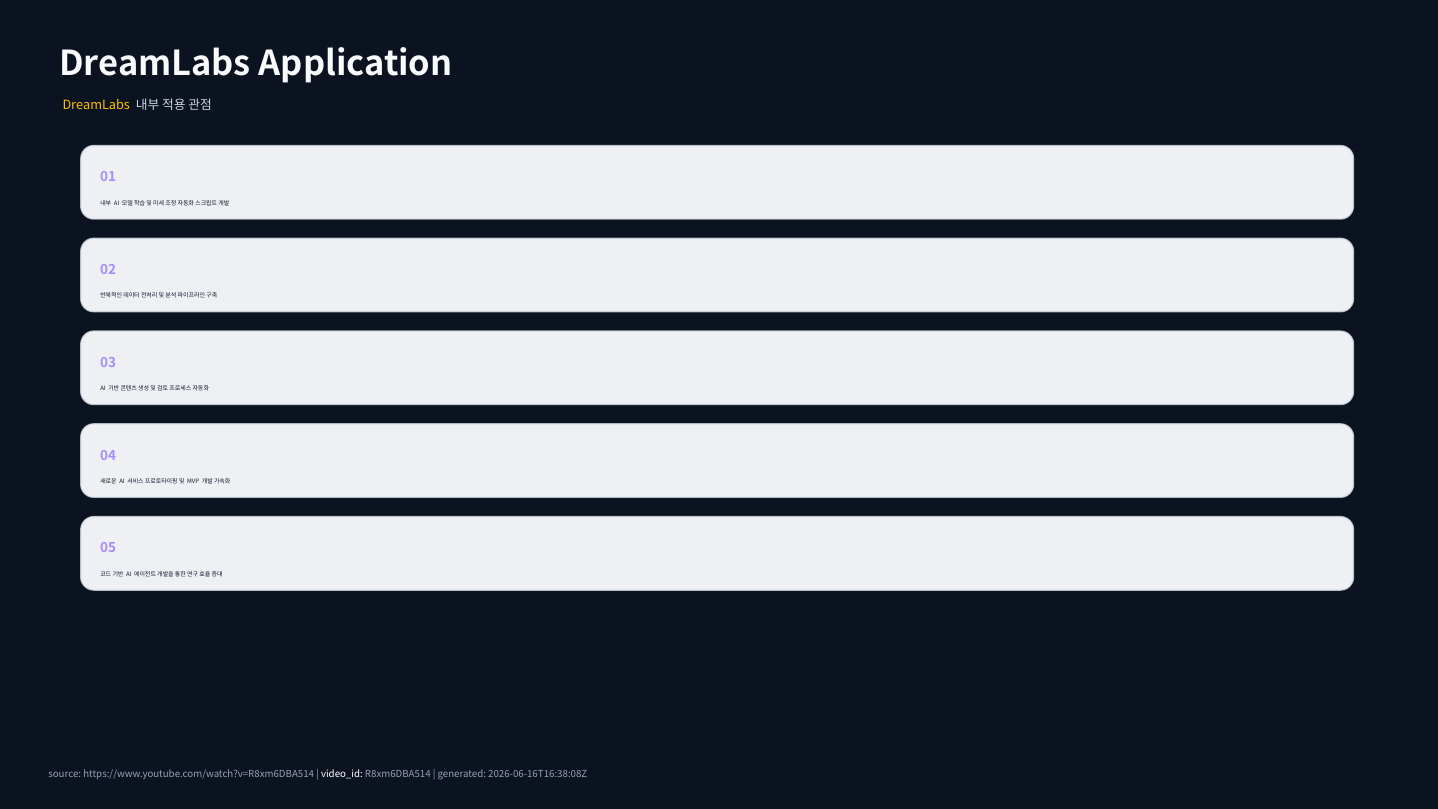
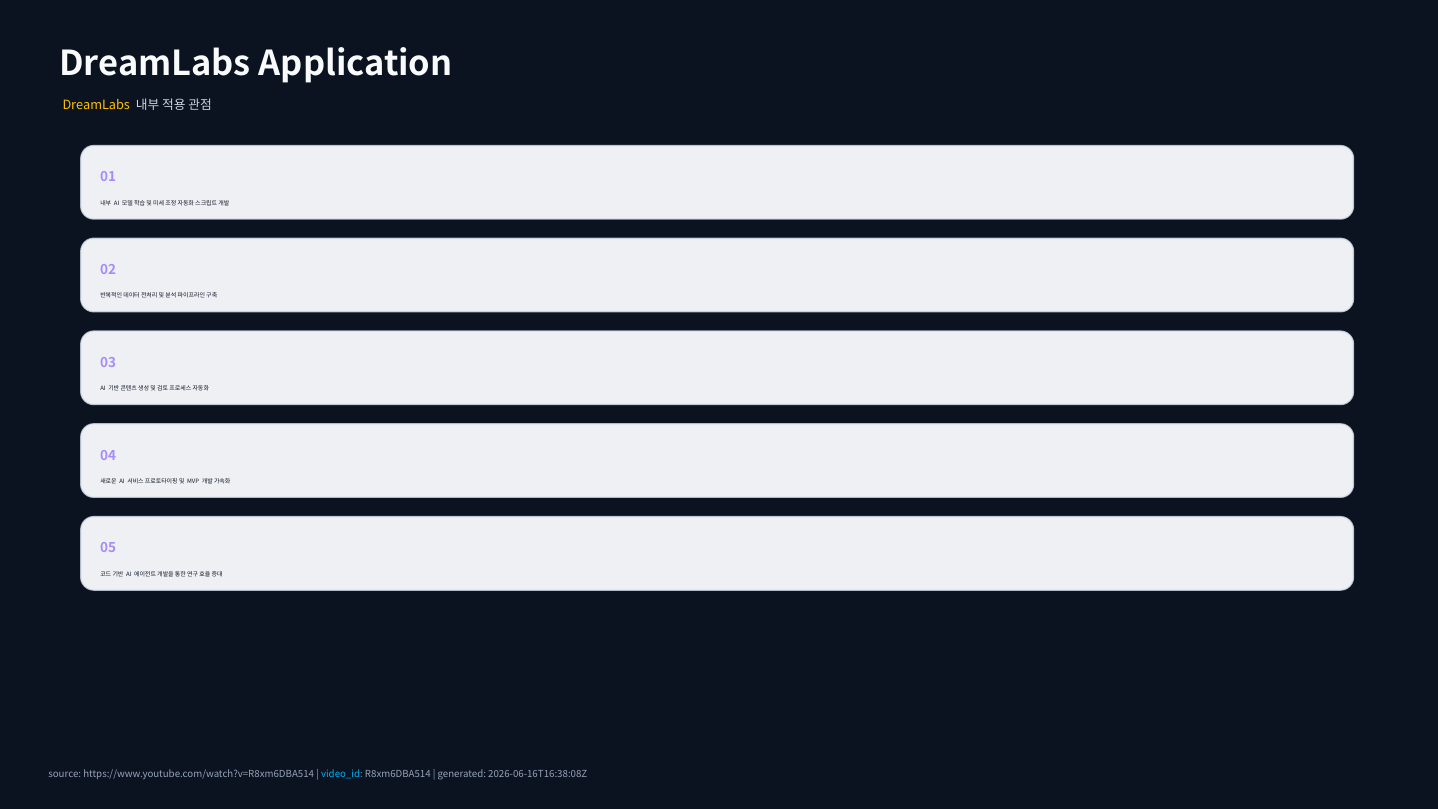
video_id colour: white -> light blue (342, 774)
